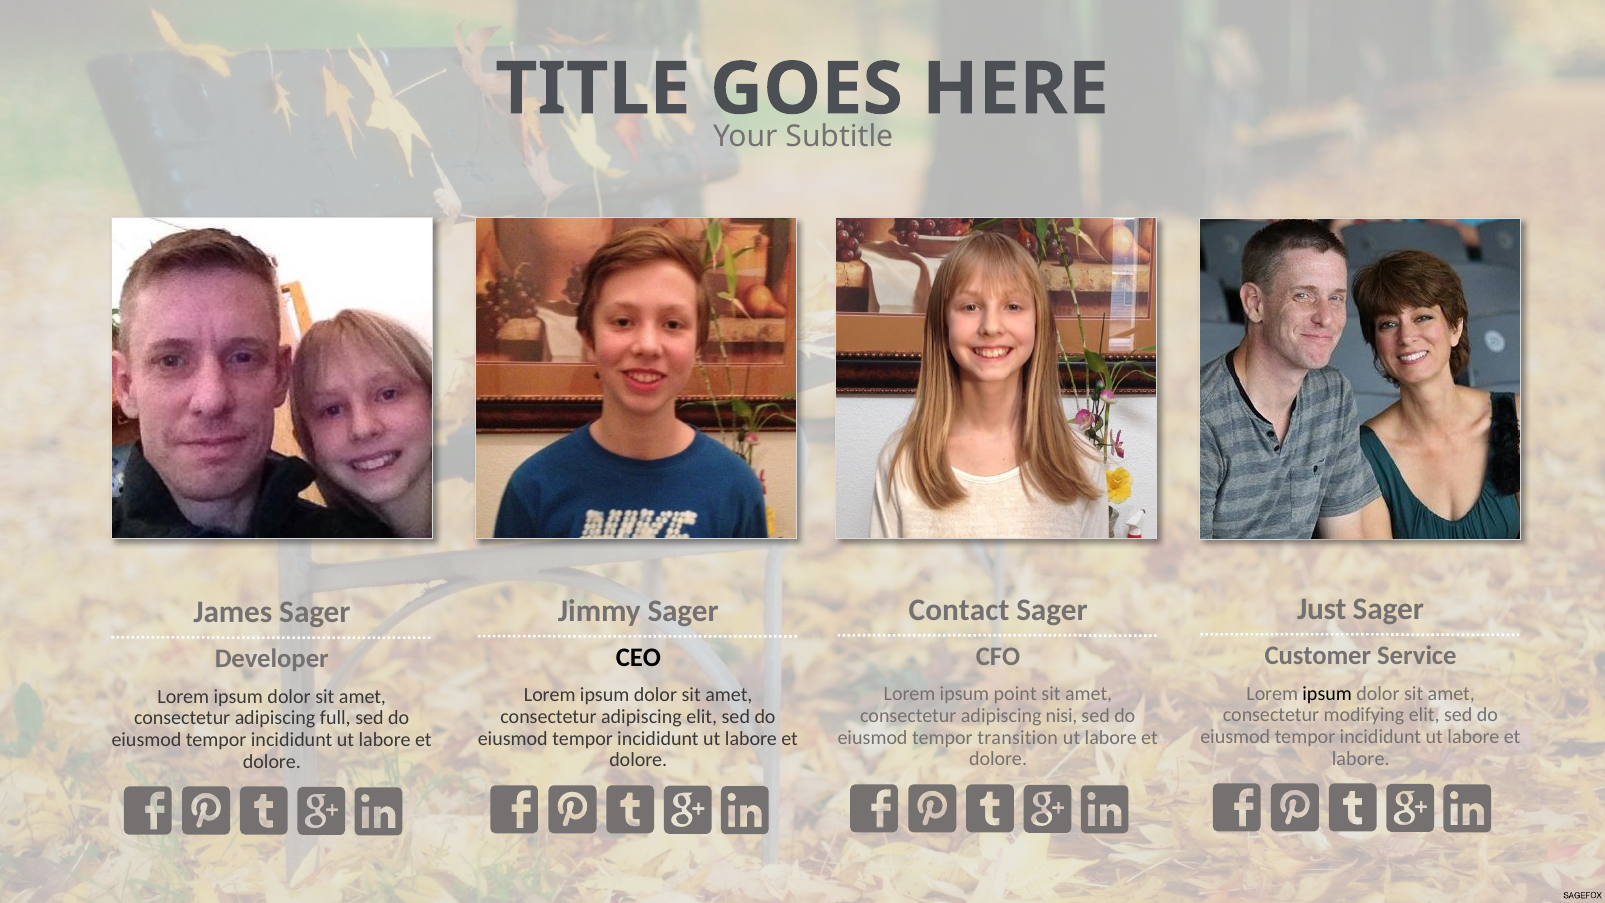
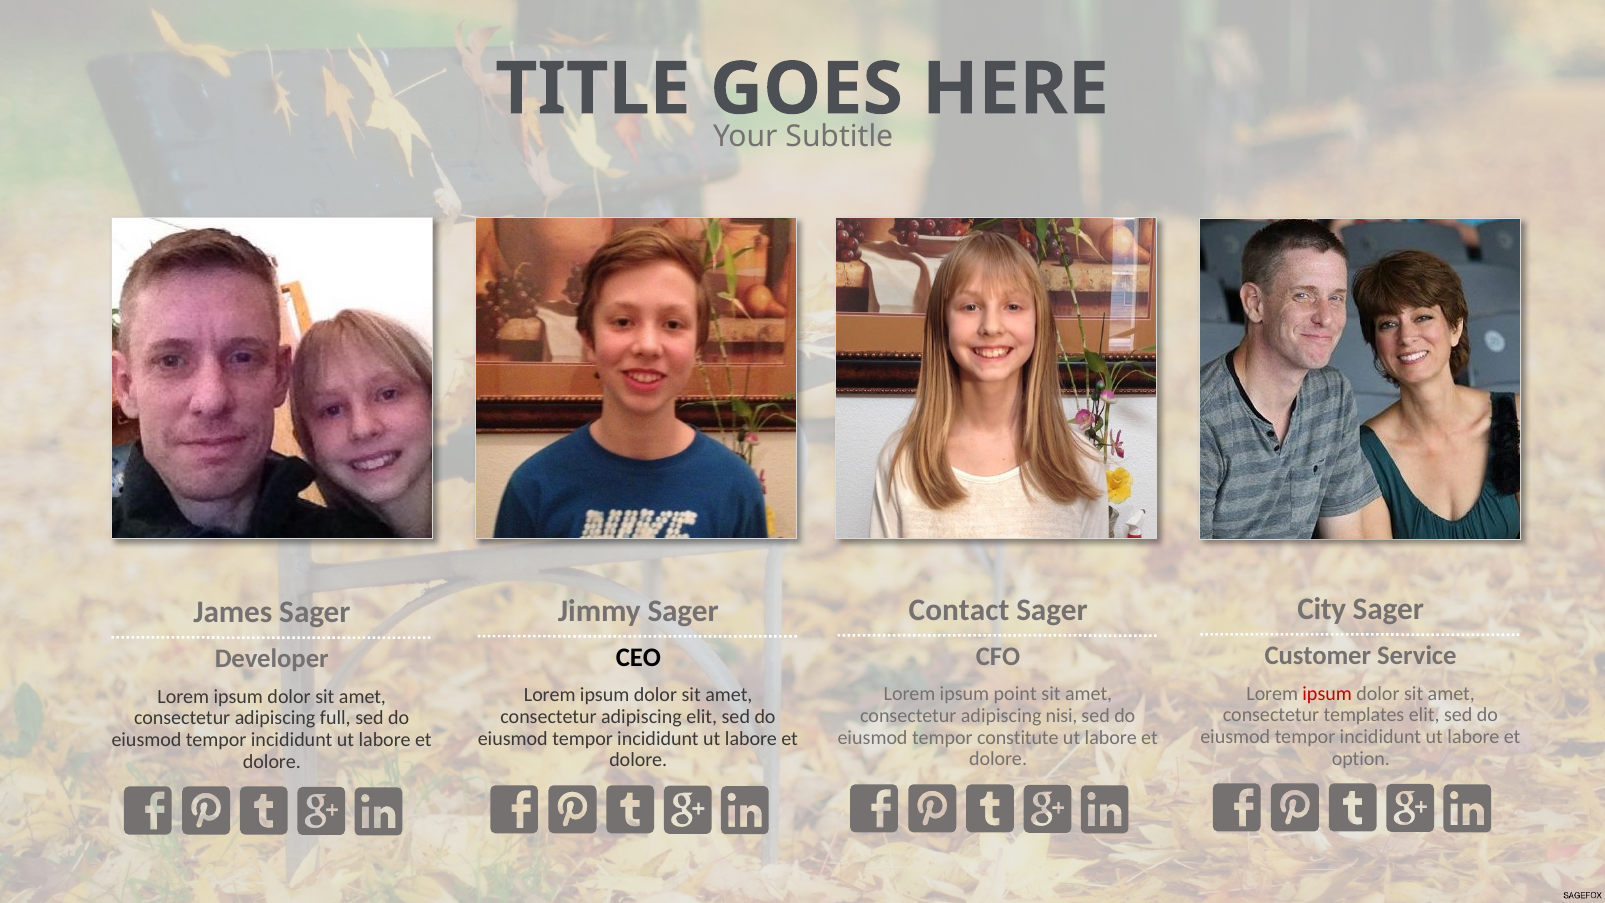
Just: Just -> City (1322, 609)
ipsum colour: black -> red (1327, 693)
modifying: modifying -> templates (1364, 715)
transition: transition -> constitute (1018, 738)
labore: labore -> option (1361, 758)
